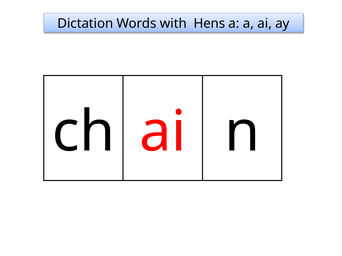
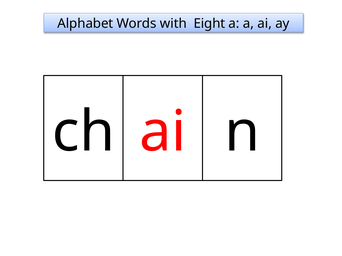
Dictation: Dictation -> Alphabet (85, 24)
Hens: Hens -> Eight (209, 24)
